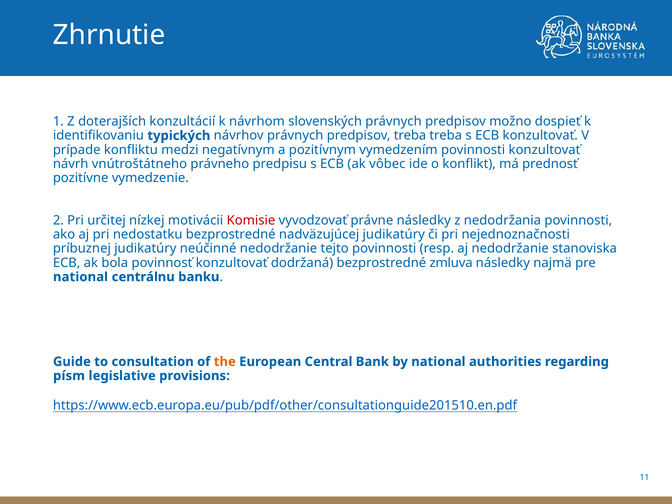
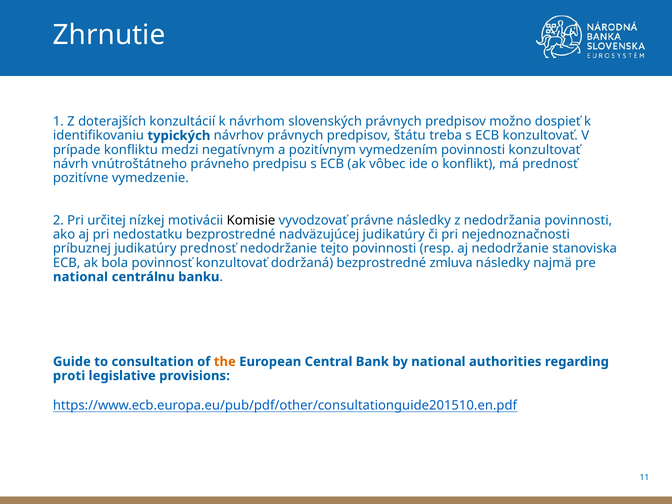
predpisov treba: treba -> štátu (410, 136)
Komisie colour: red -> black (251, 220)
judikatúry neúčinné: neúčinné -> prednosť (208, 249)
písm: písm -> proti (69, 376)
